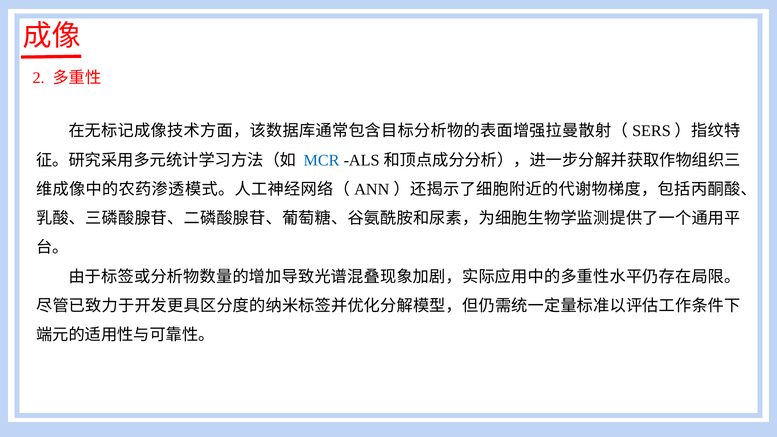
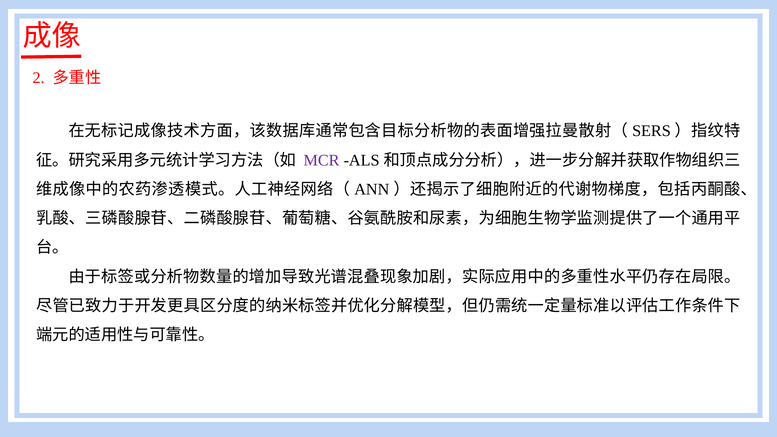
MCR colour: blue -> purple (321, 160)
